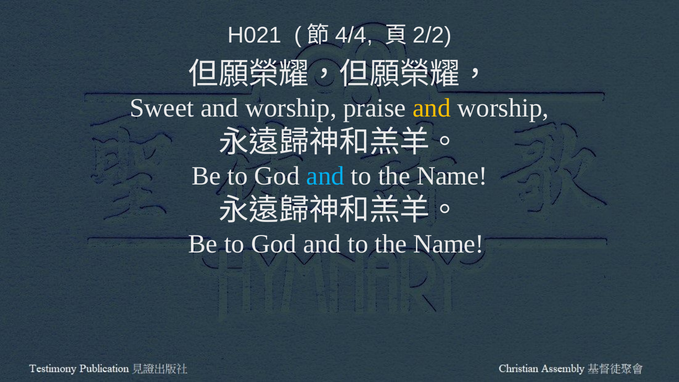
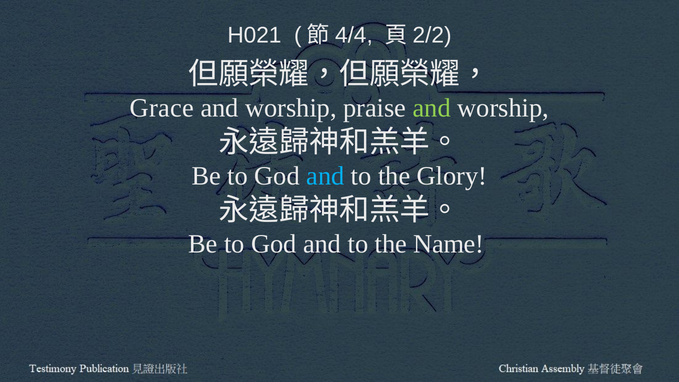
Sweet: Sweet -> Grace (162, 108)
and colour: yellow -> light green (432, 108)
Name: Name -> Glory (452, 176)
